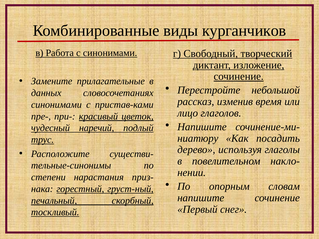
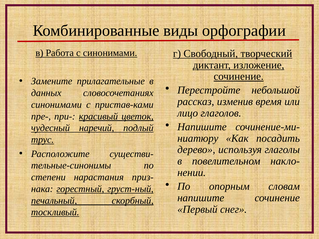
курганчиков: курганчиков -> орфографии (244, 31)
